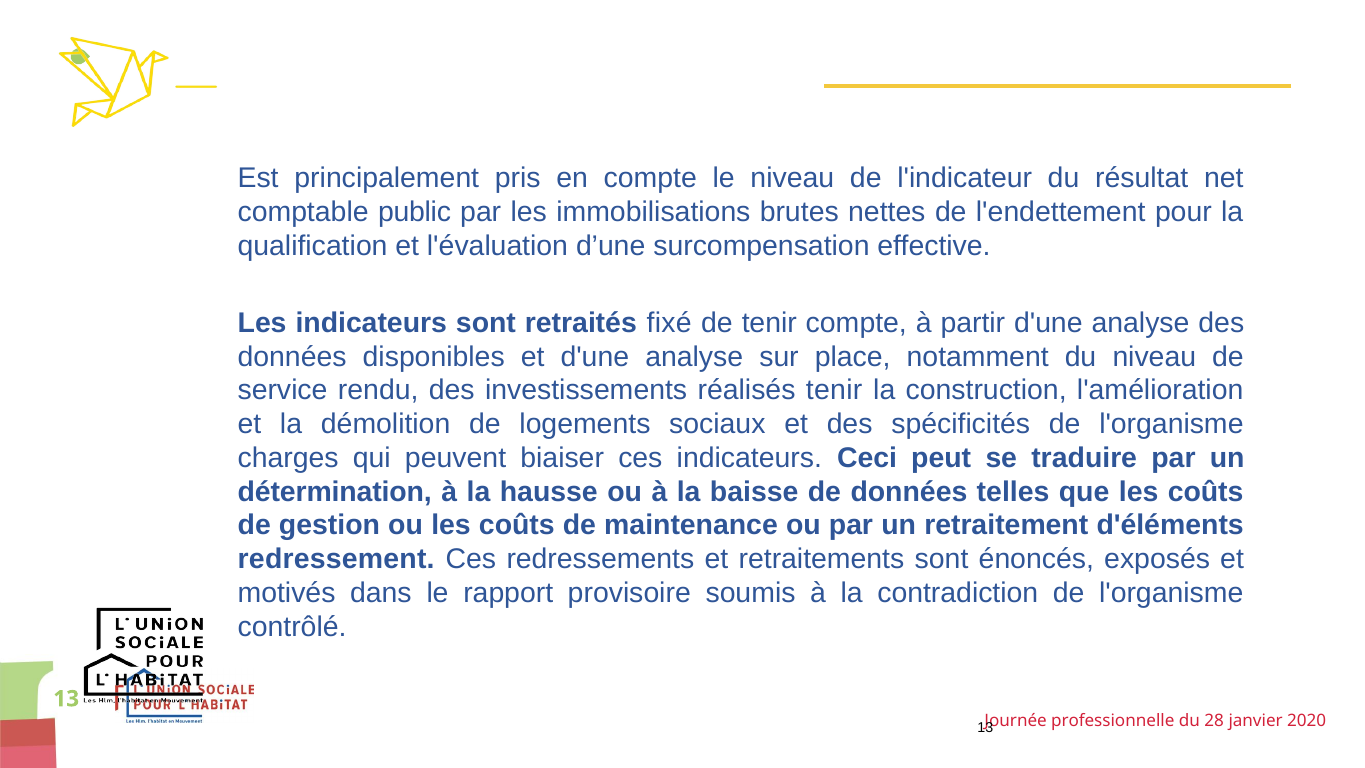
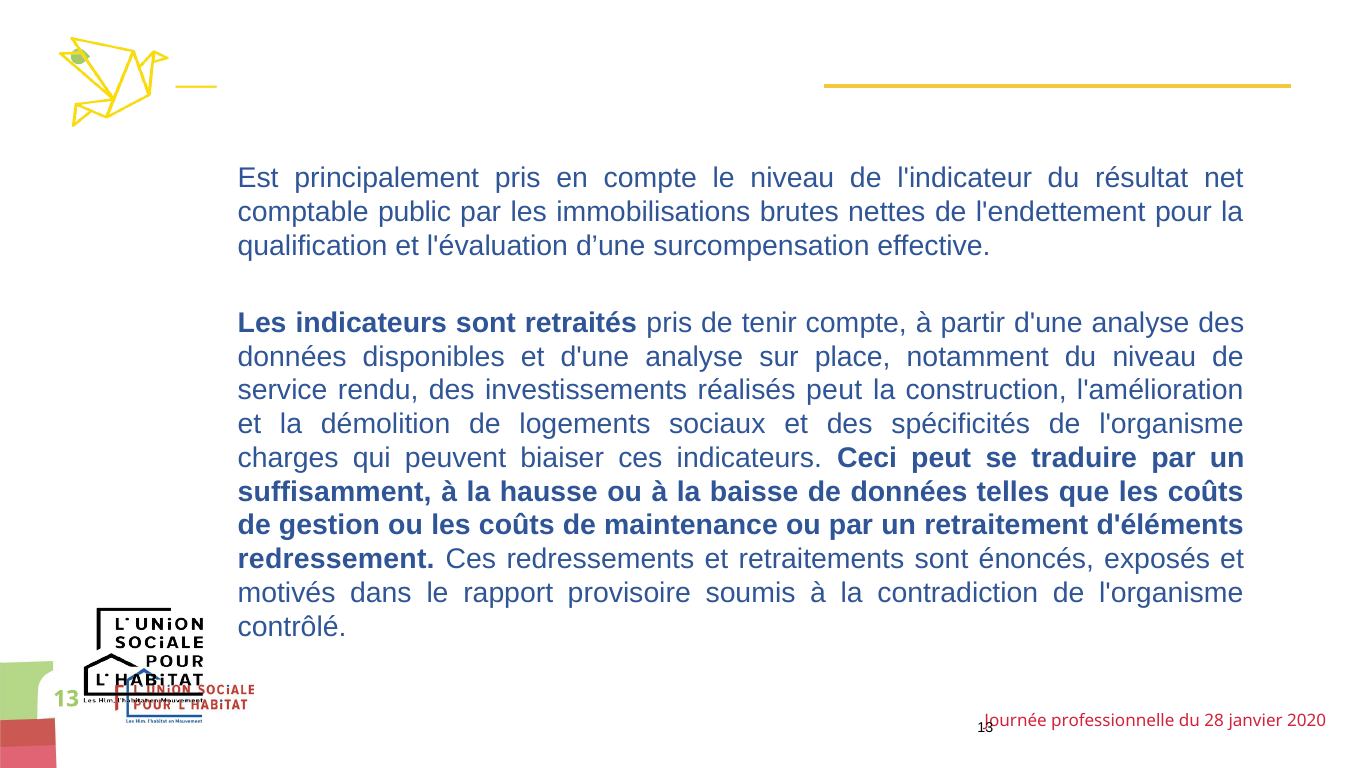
retraités fixé: fixé -> pris (669, 323)
réalisés tenir: tenir -> peut (834, 390)
détermination: détermination -> suffisamment (335, 492)
